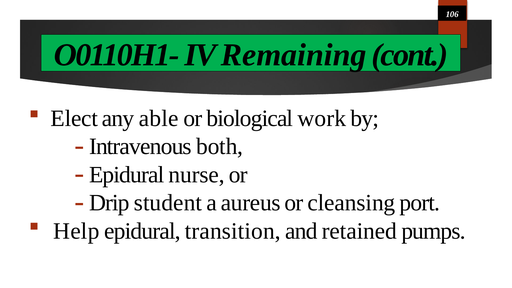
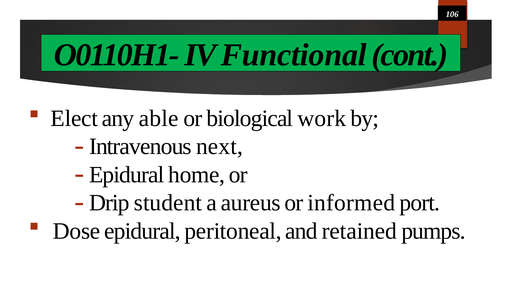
Remaining: Remaining -> Functional (294, 55)
both: both -> next (220, 147)
nurse: nurse -> home (197, 175)
cleansing: cleansing -> informed (351, 203)
Help: Help -> Dose (77, 231)
transition: transition -> peritoneal (233, 231)
